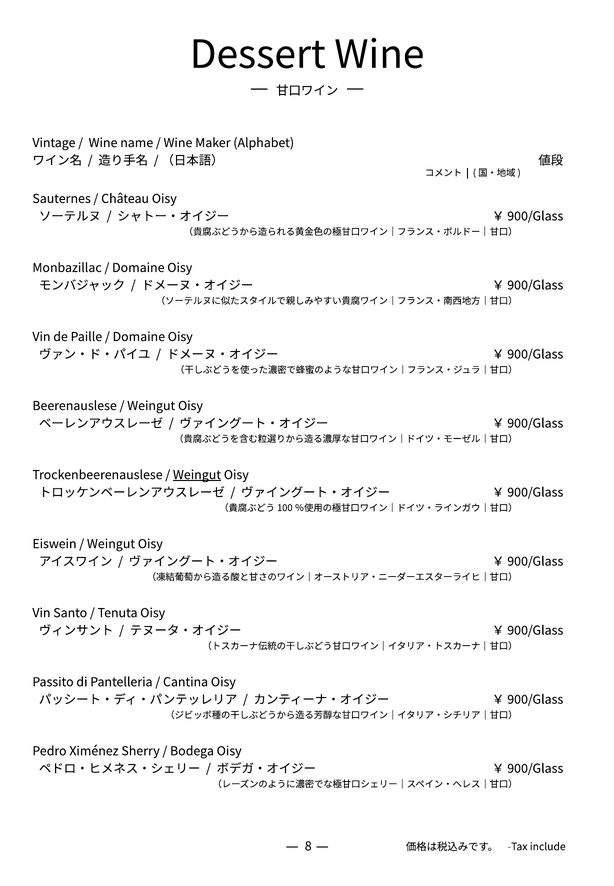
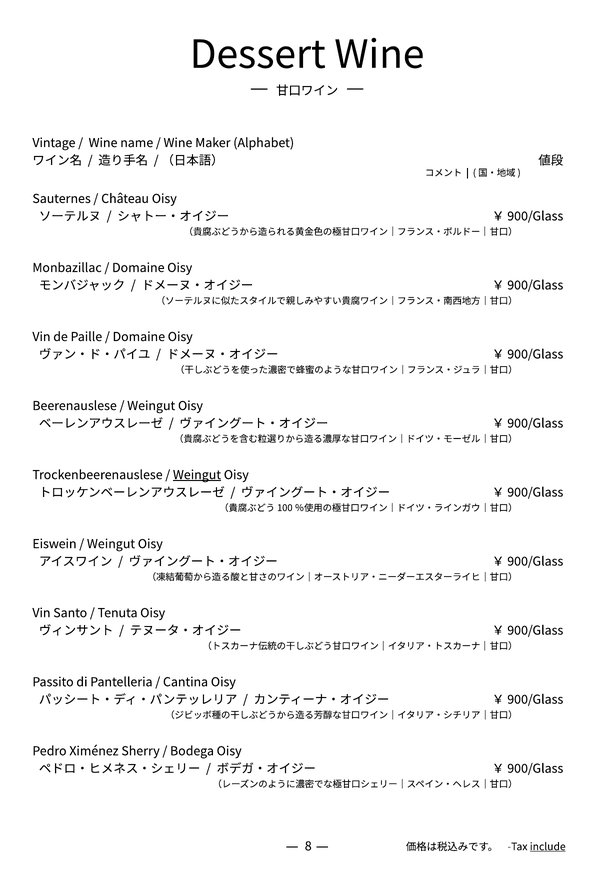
include underline: none -> present (548, 848)
